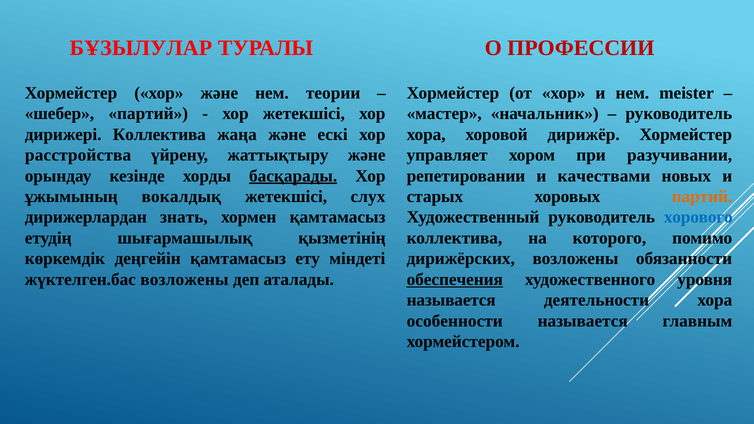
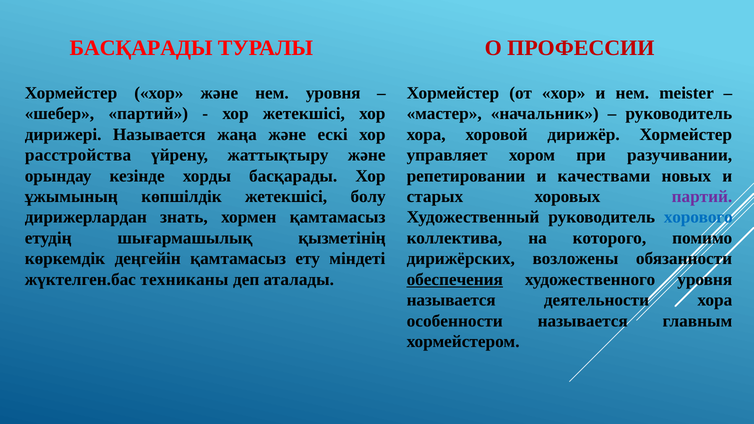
БҰЗЫЛУЛАР: БҰЗЫЛУЛАР -> БАСҚАРАДЫ (141, 48)
нем теории: теории -> уровня (333, 93)
дирижері Коллектива: Коллектива -> Называется (159, 134)
басқарады underline: present -> none (293, 176)
вокалдық: вокалдық -> көпшілдік (181, 197)
слух: слух -> болу (368, 197)
партий colour: orange -> purple (702, 197)
жүктелген.бас возложены: возложены -> техниканы (184, 280)
